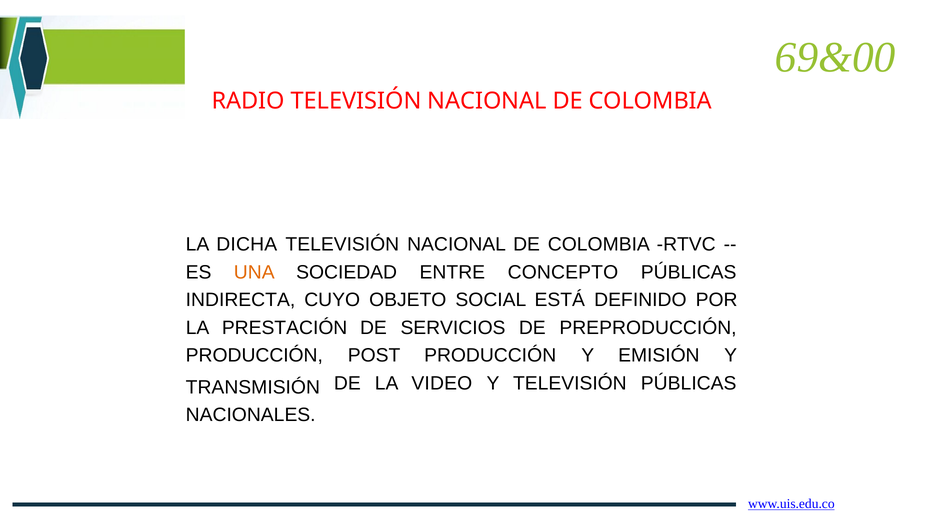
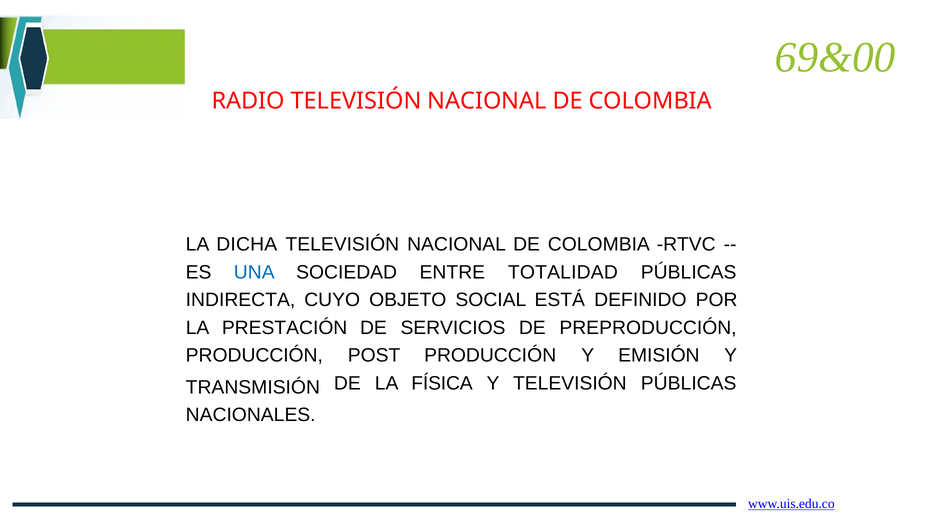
UNA colour: orange -> blue (254, 272)
CONCEPTO: CONCEPTO -> TOTALIDAD (563, 272)
VIDEO: VIDEO -> FÍSICA (442, 384)
